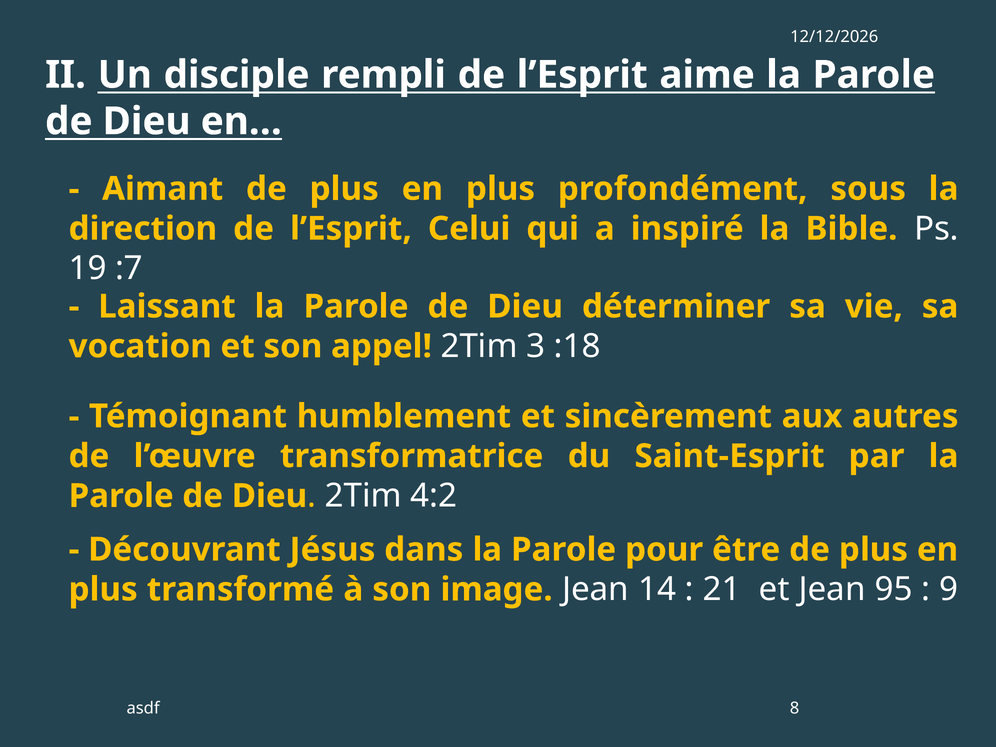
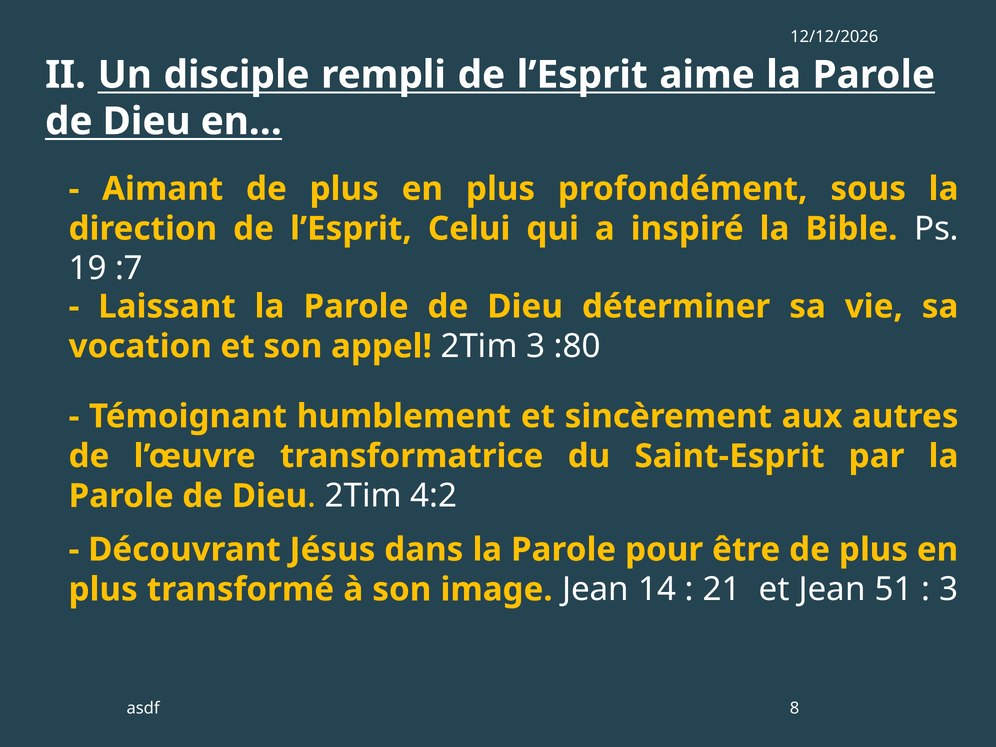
:18: :18 -> :80 (577, 346)
95: 95 -> 51 (894, 589)
9: 9 -> 3 (949, 589)
